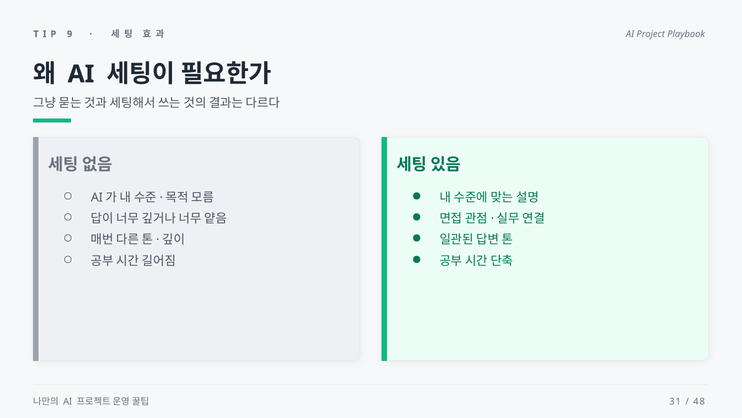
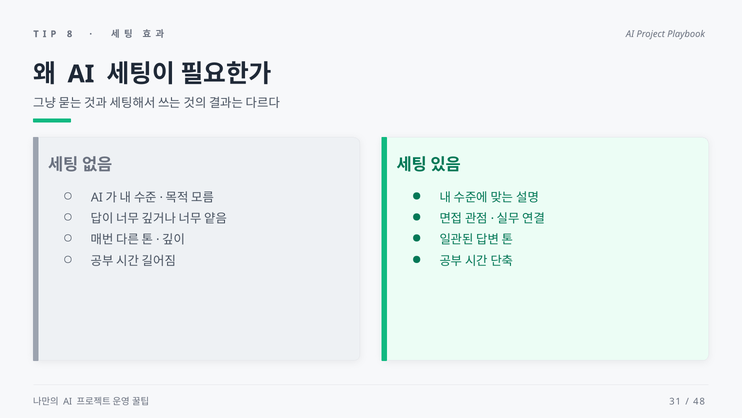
9: 9 -> 8 (70, 34)
